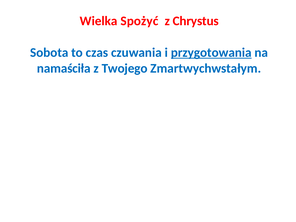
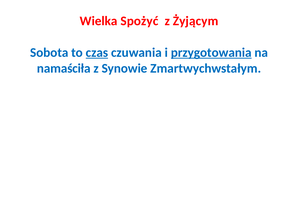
Chrystus: Chrystus -> Żyjącym (196, 21)
czas underline: none -> present (97, 53)
Twojego: Twojego -> Synowie (125, 68)
